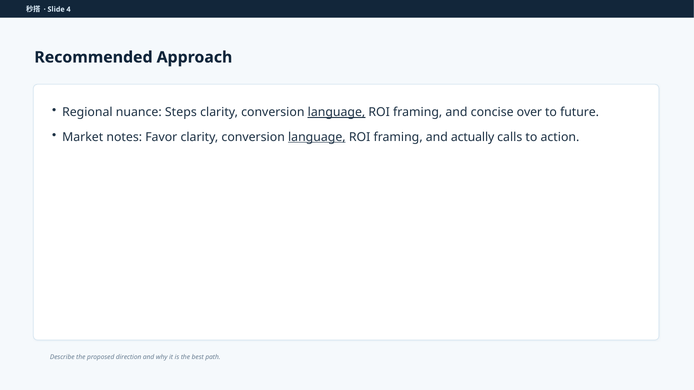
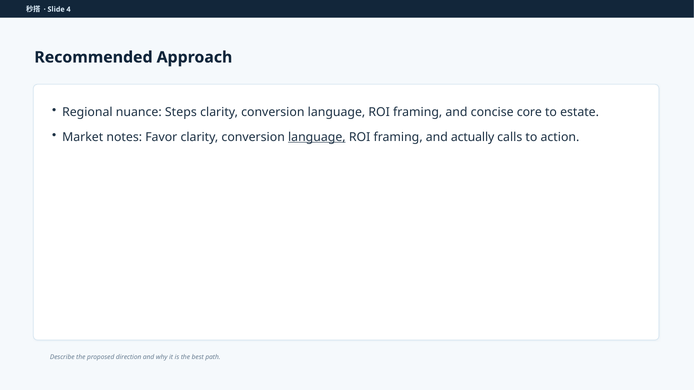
language underline: present -> none (337, 112)
over: over -> core (529, 112)
future: future -> estate (580, 112)
